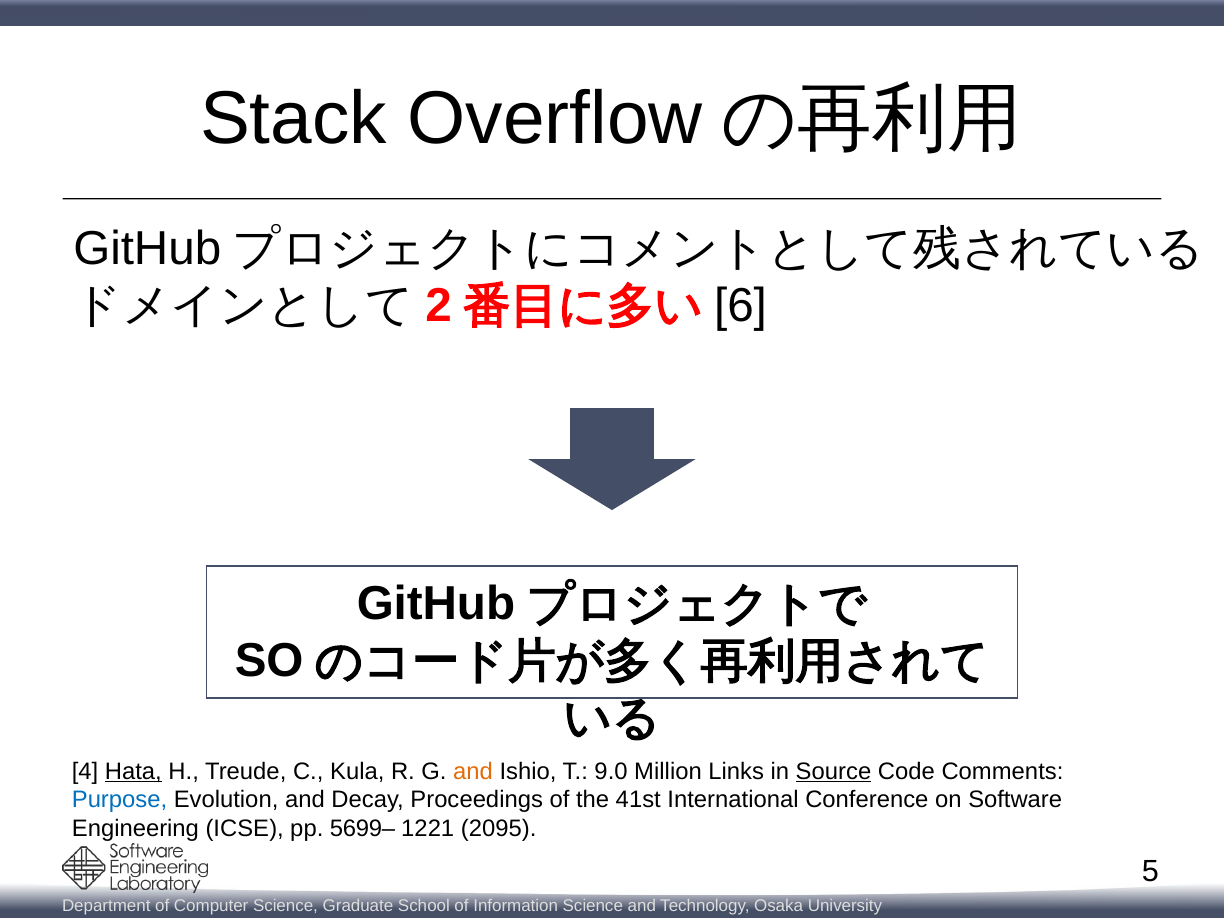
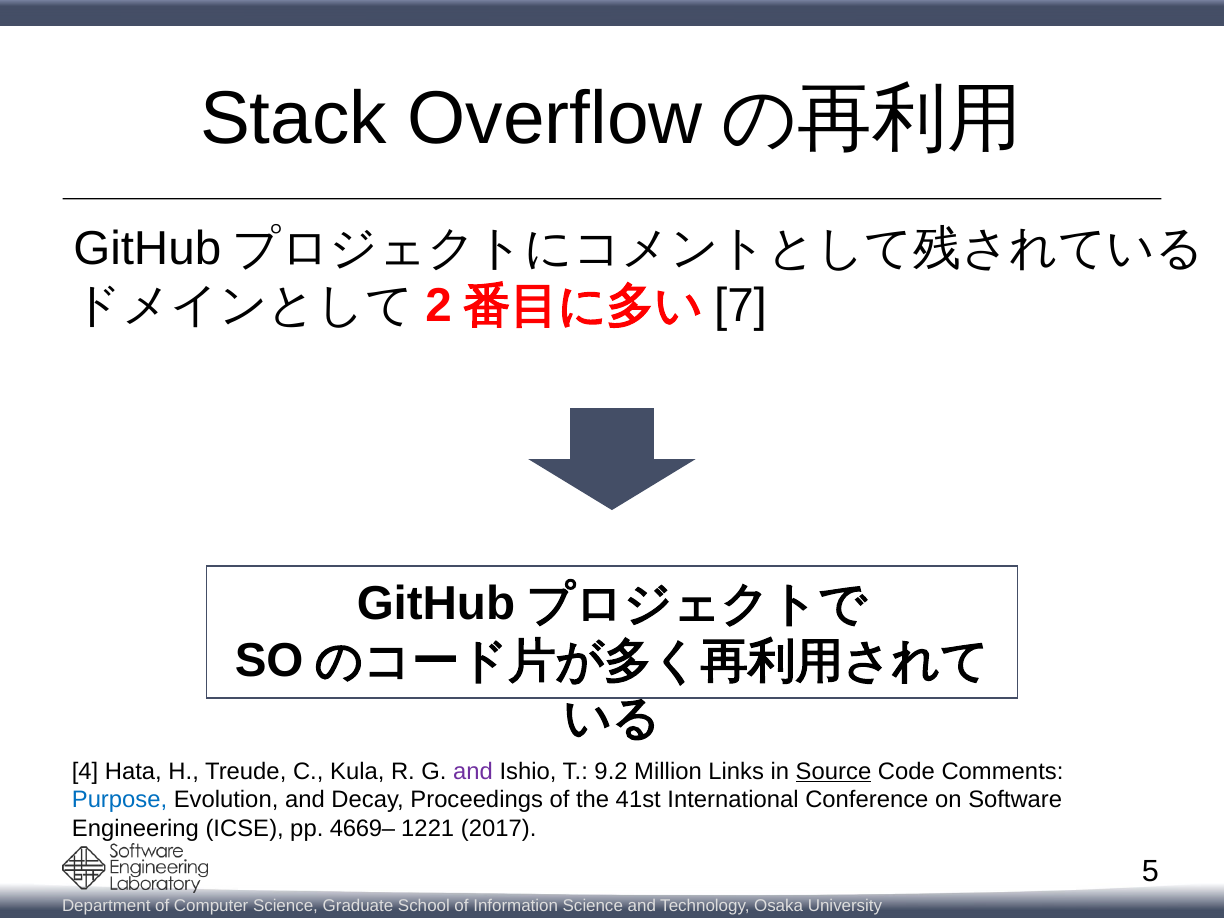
6: 6 -> 7 (741, 306)
Hata underline: present -> none (133, 771)
and colour: orange -> purple (473, 771)
9.0: 9.0 -> 9.2 (611, 771)
5699–: 5699– -> 4669– (362, 828)
2095: 2095 -> 2017 (499, 828)
